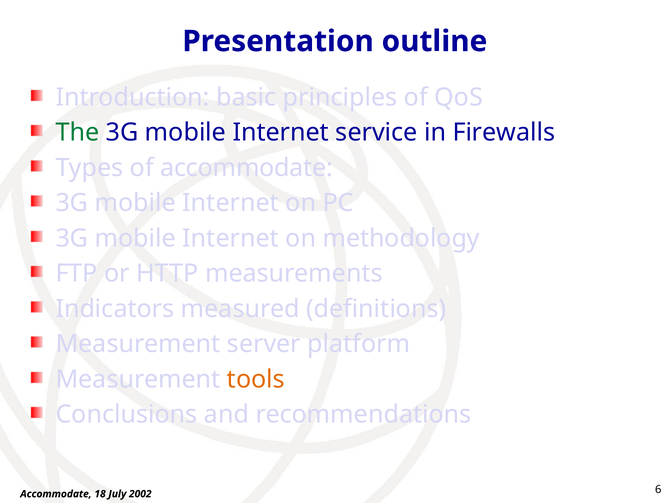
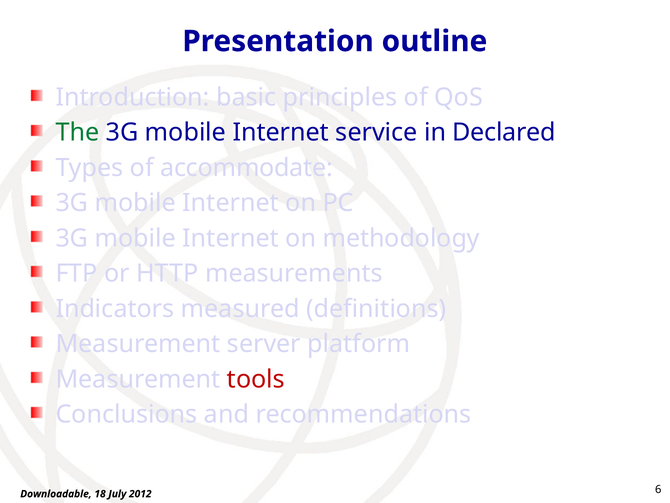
Firewalls: Firewalls -> Declared (504, 133)
tools colour: orange -> red (256, 379)
Accommodate: Accommodate -> Downloadable (56, 493)
2002: 2002 -> 2012 (140, 493)
